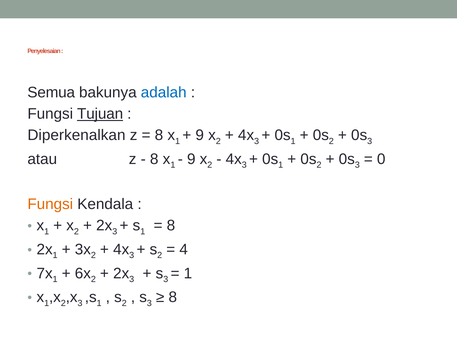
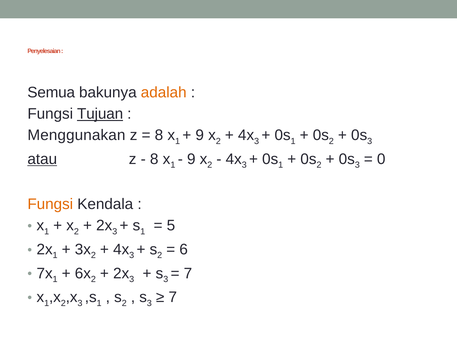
adalah colour: blue -> orange (164, 92)
Diperkenalkan: Diperkenalkan -> Menggunakan (76, 135)
atau underline: none -> present (42, 159)
8: 8 -> 5 (171, 225)
4: 4 -> 6 (184, 249)
1: 1 -> 7 (188, 273)
8: 8 -> 7 (173, 297)
